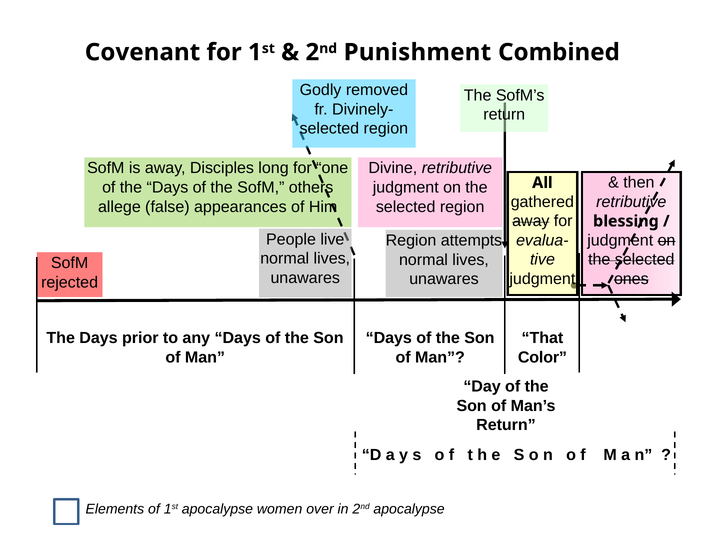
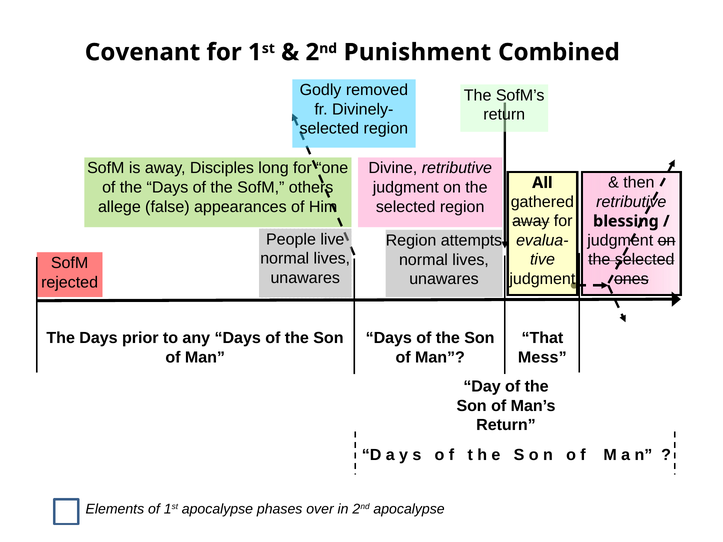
Color: Color -> Mess (542, 358)
women: women -> phases (280, 509)
